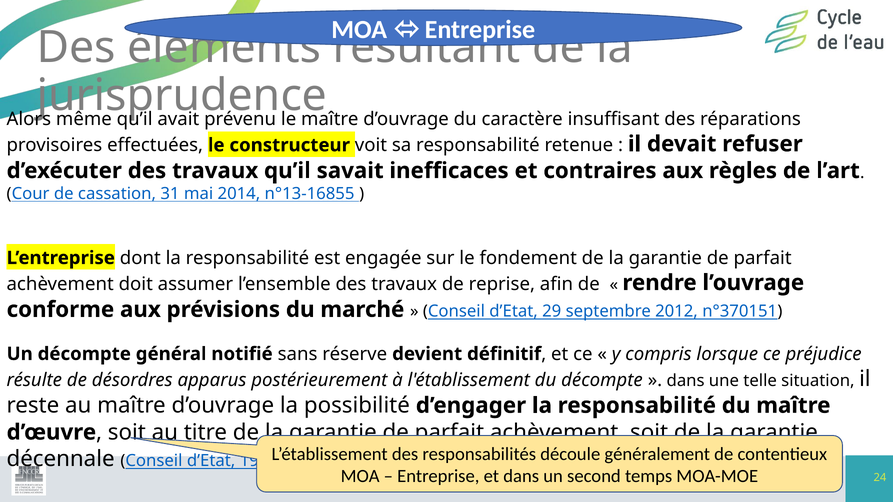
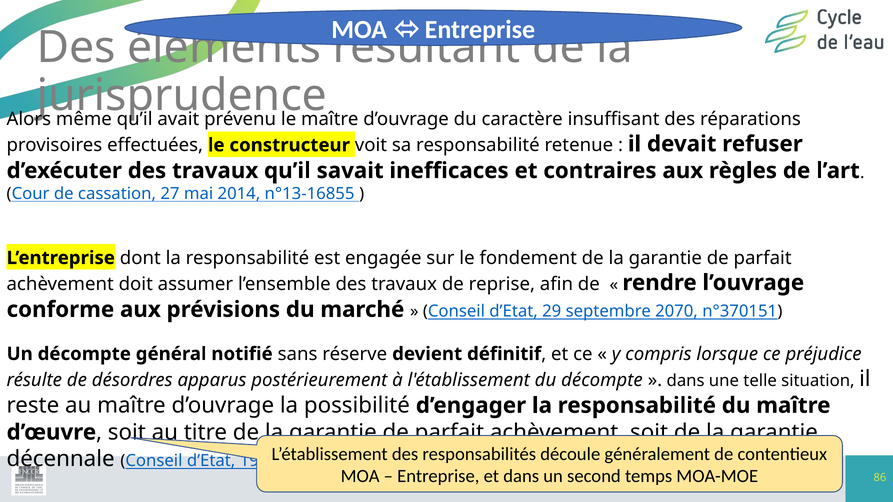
31: 31 -> 27 (170, 194)
2012: 2012 -> 2070 (676, 312)
24: 24 -> 86 (880, 478)
